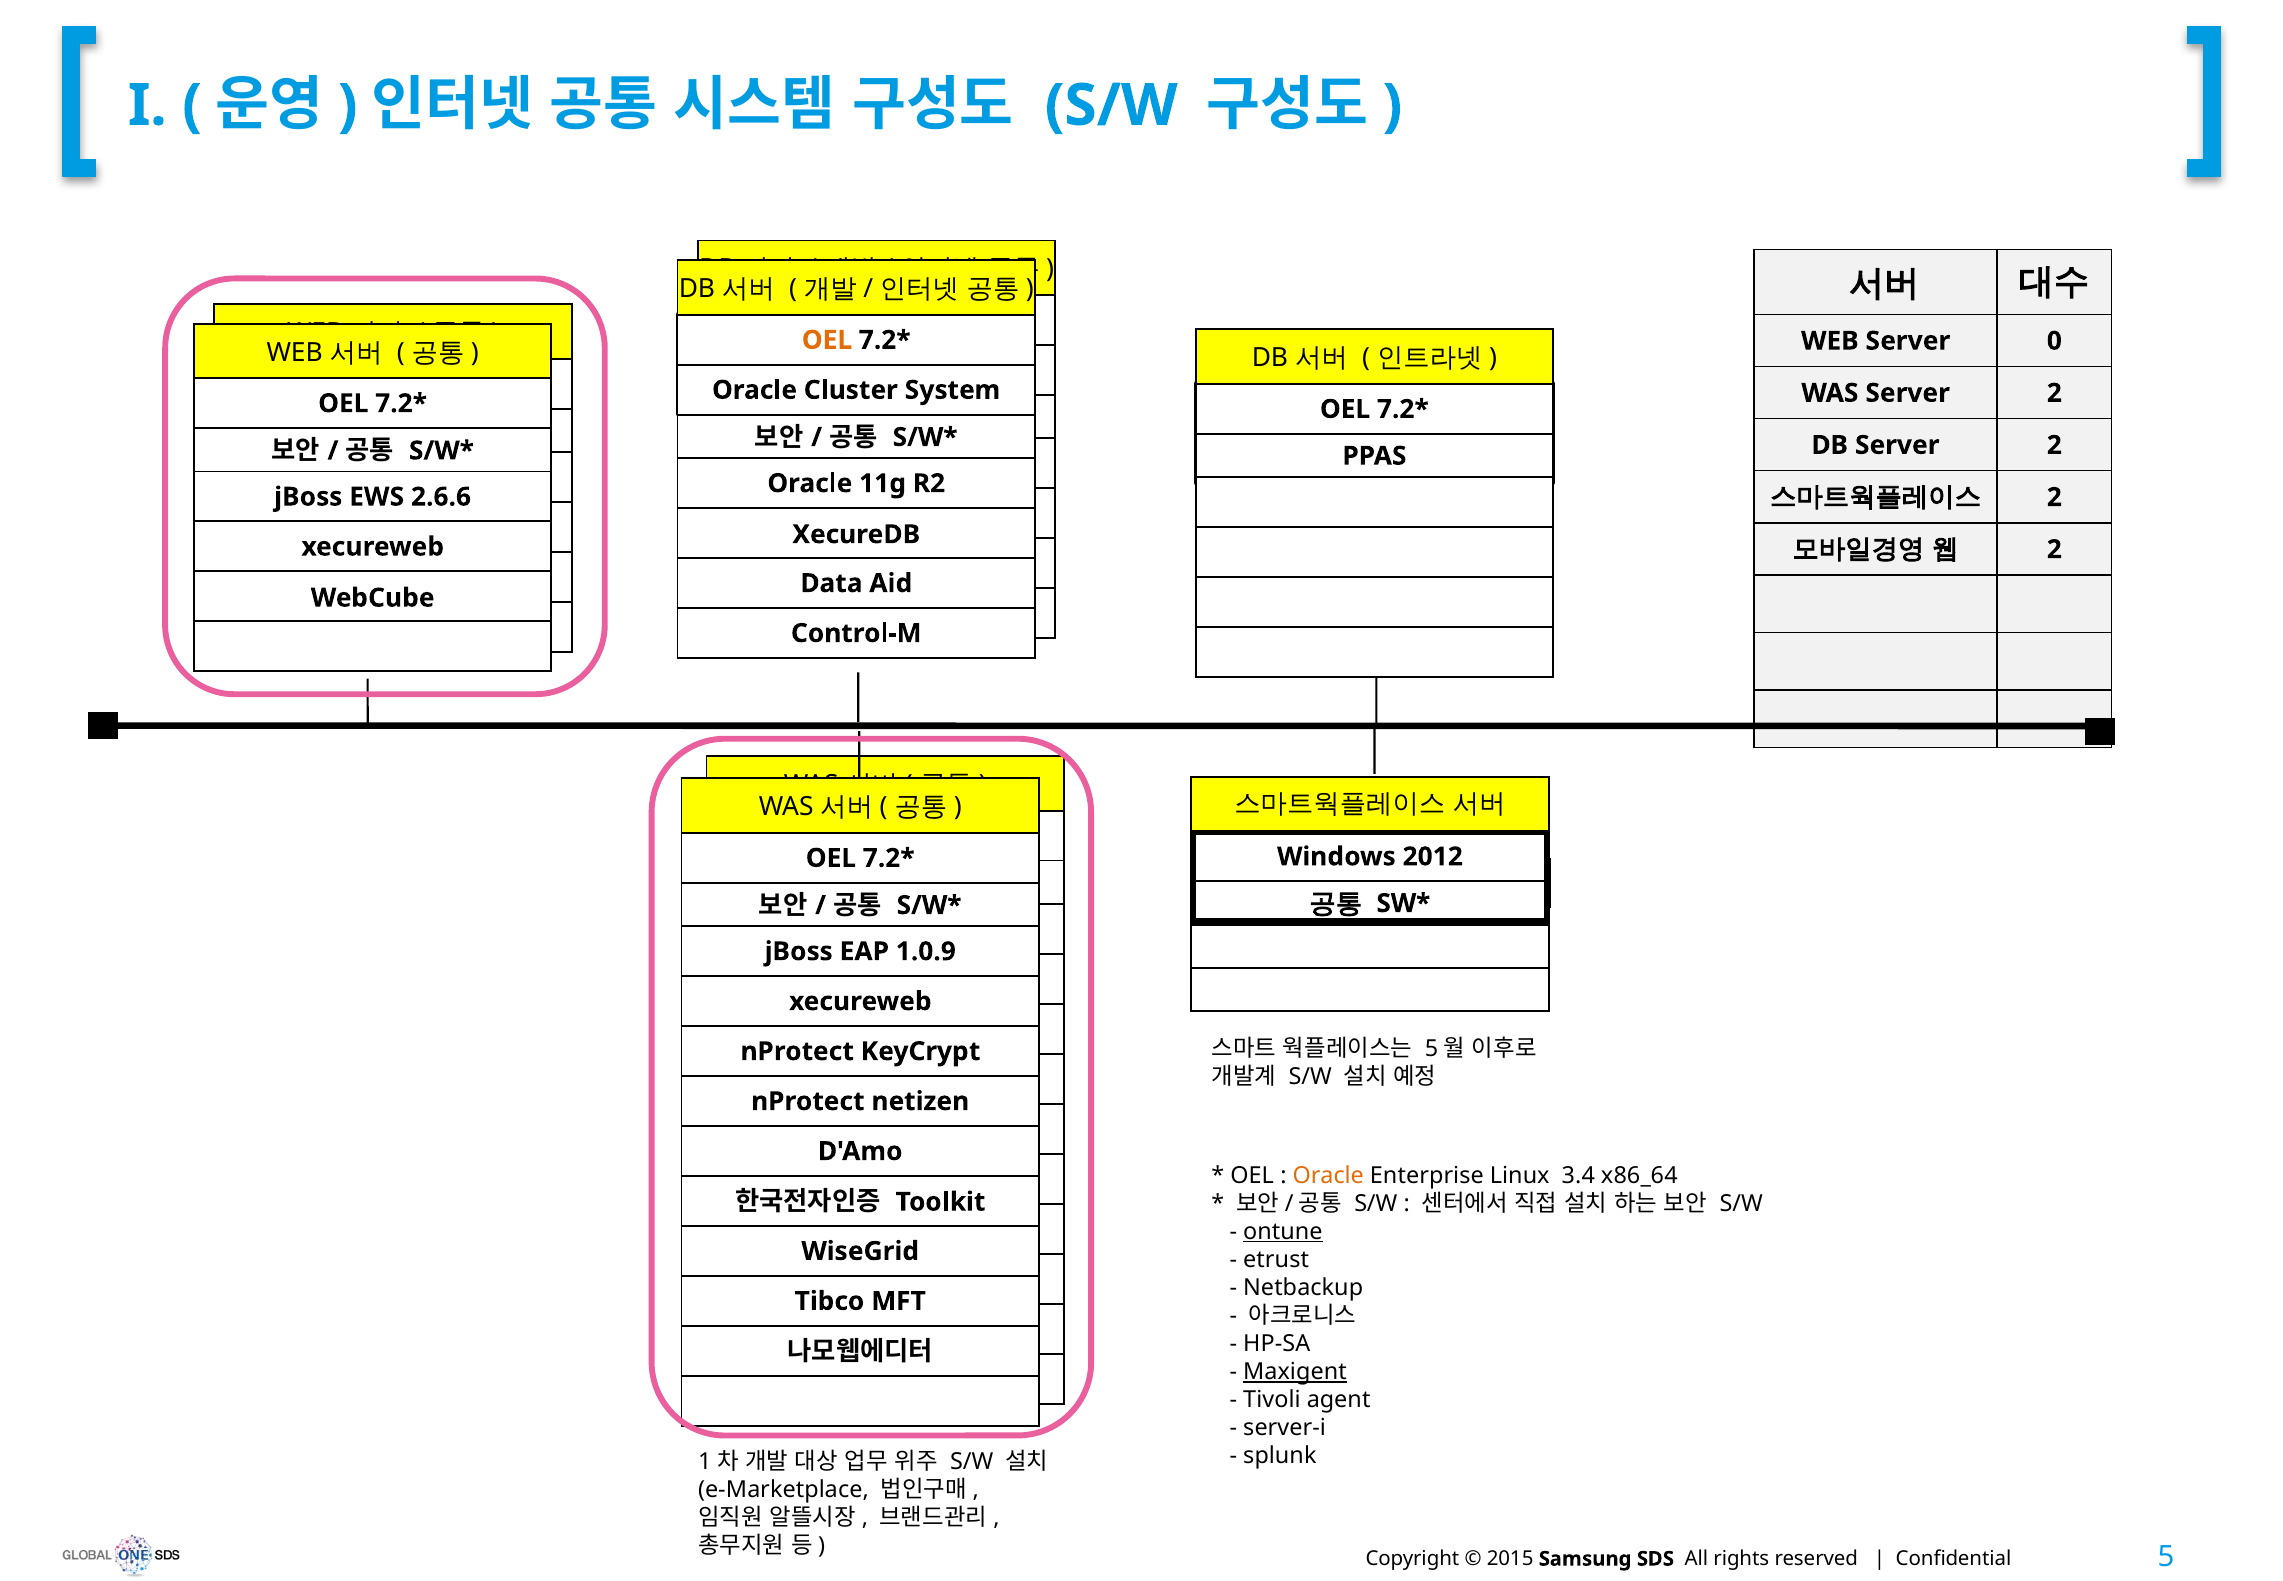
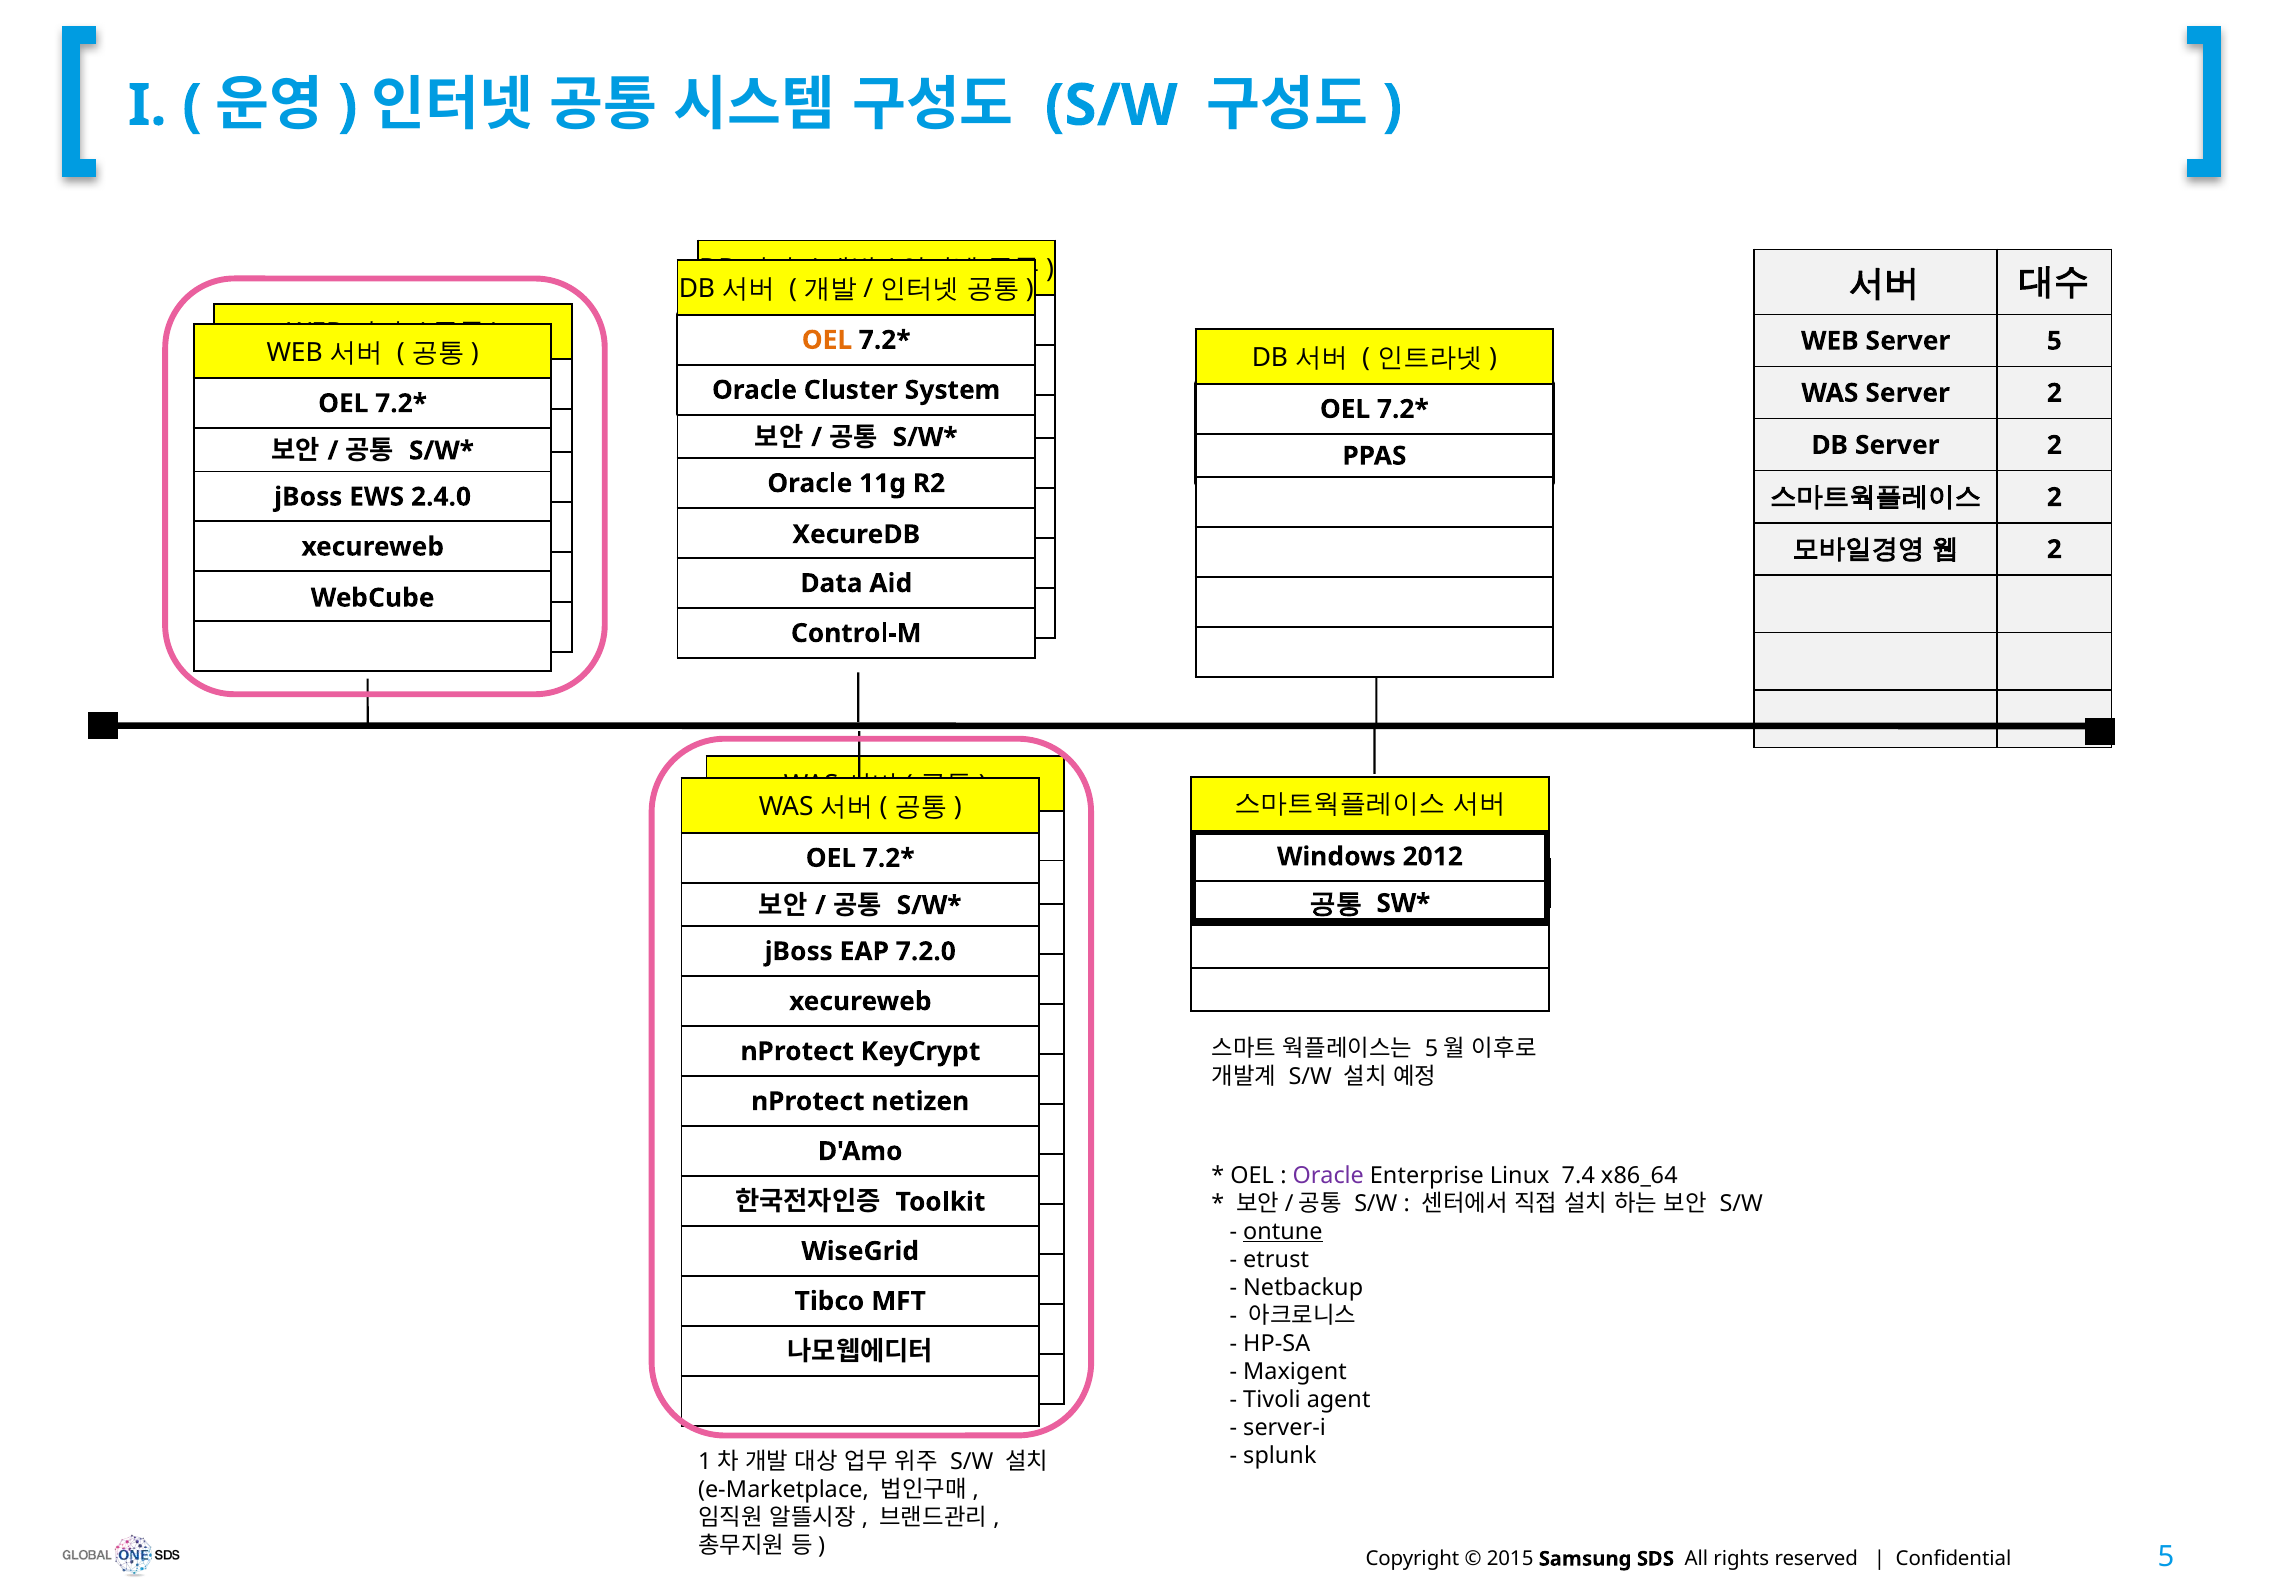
Server 0: 0 -> 5 (2054, 341)
2.6.6: 2.6.6 -> 2.4.0 (441, 497)
1.0.9: 1.0.9 -> 7.2.0 (926, 951)
Oracle colour: orange -> purple (1328, 1175)
3.4: 3.4 -> 7.4 (1578, 1175)
Maxigent underline: present -> none (1295, 1372)
